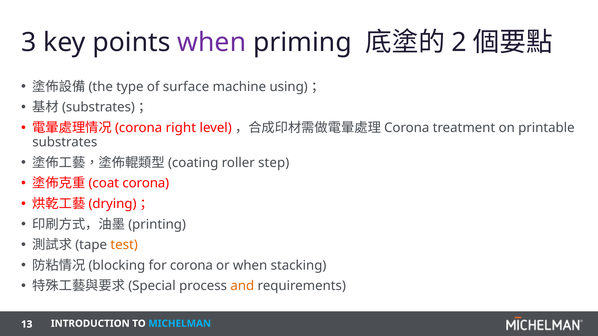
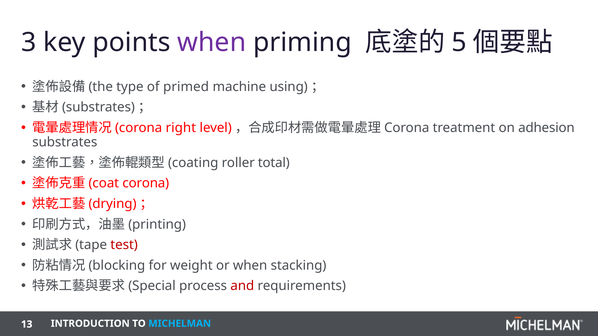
2: 2 -> 5 (459, 43)
surface: surface -> primed (186, 87)
printable: printable -> adhesion (546, 128)
step: step -> total (274, 163)
test colour: orange -> red (124, 245)
for corona: corona -> weight (191, 266)
and colour: orange -> red (242, 286)
